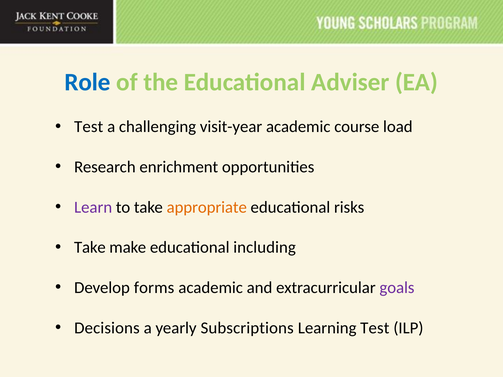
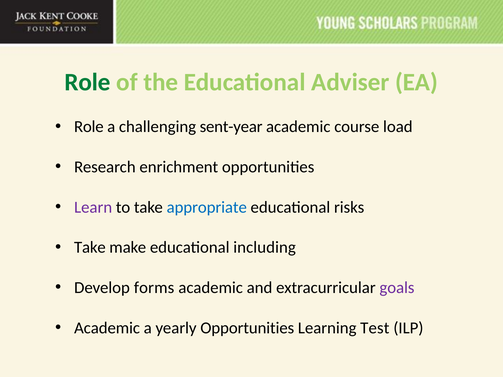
Role colour: blue -> green (88, 82)
Test: Test -> Role (89, 127)
visit-year: visit-year -> sent-year (231, 127)
appropriate colour: orange -> blue (207, 207)
Decisions: Decisions -> Academic (107, 328)
yearly Subscriptions: Subscriptions -> Opportunities (247, 328)
